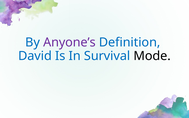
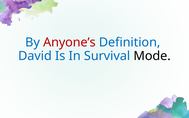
Anyone’s colour: purple -> red (69, 42)
